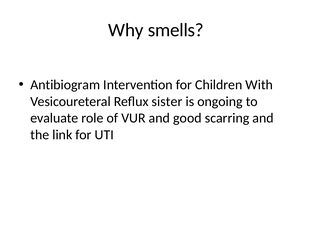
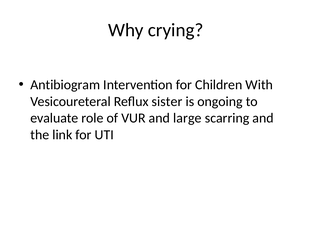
smells: smells -> crying (176, 30)
good: good -> large (187, 118)
